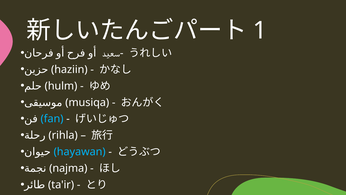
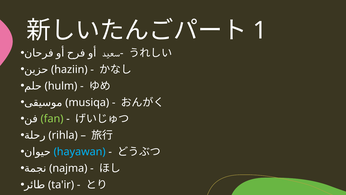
fan colour: light blue -> light green (52, 119)
